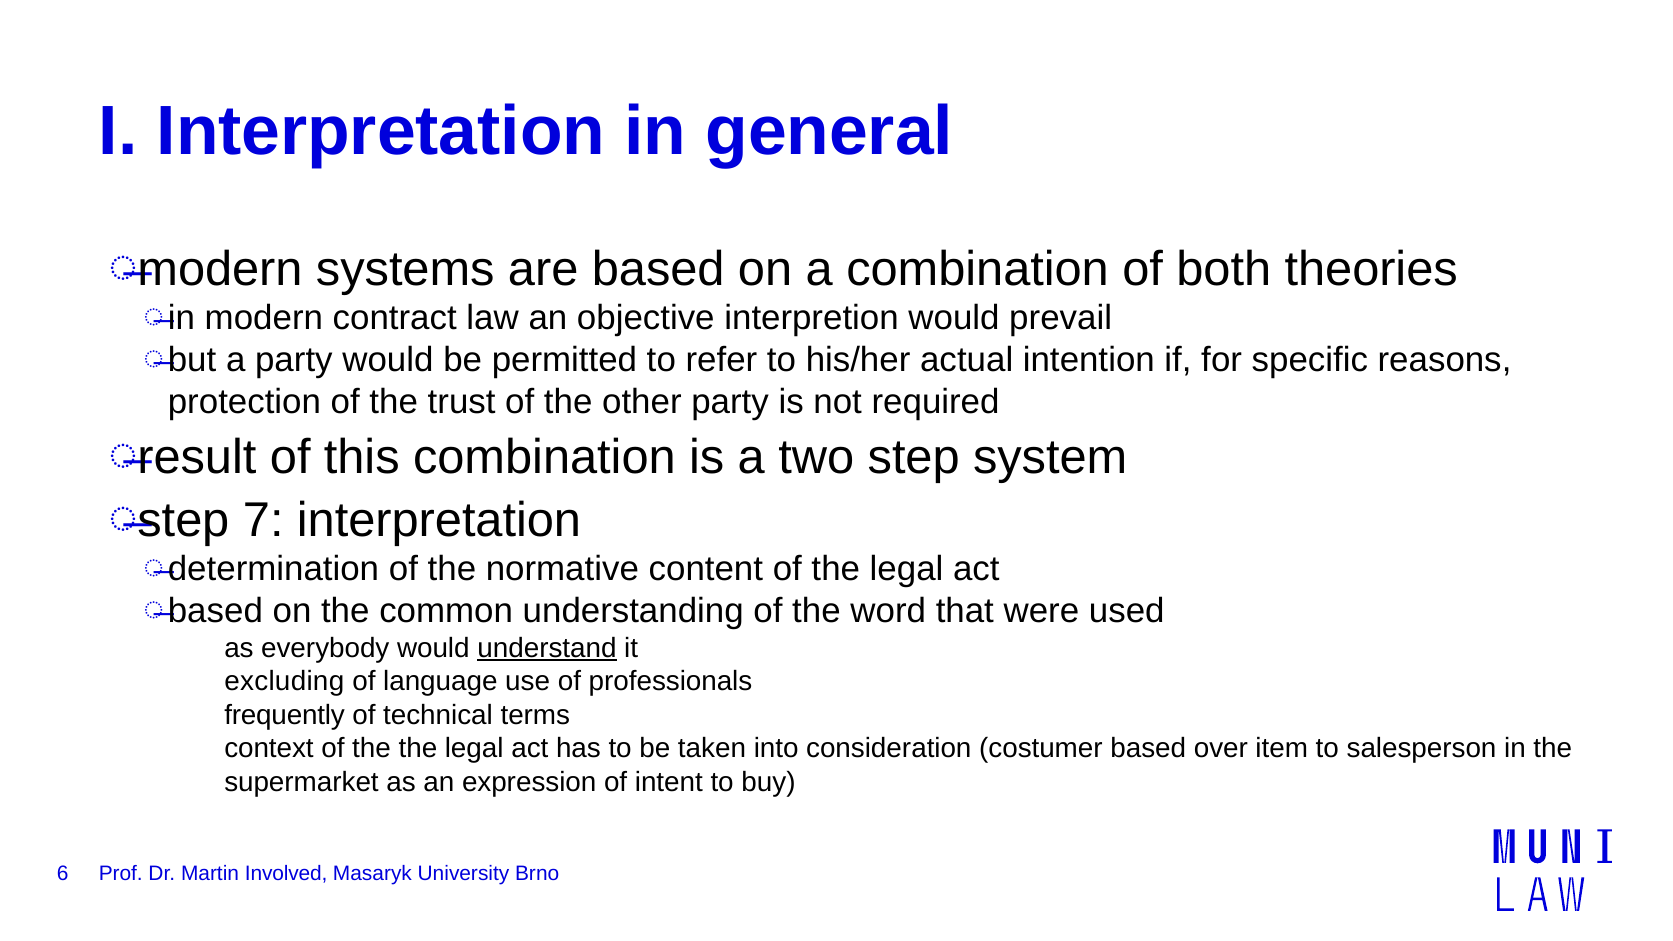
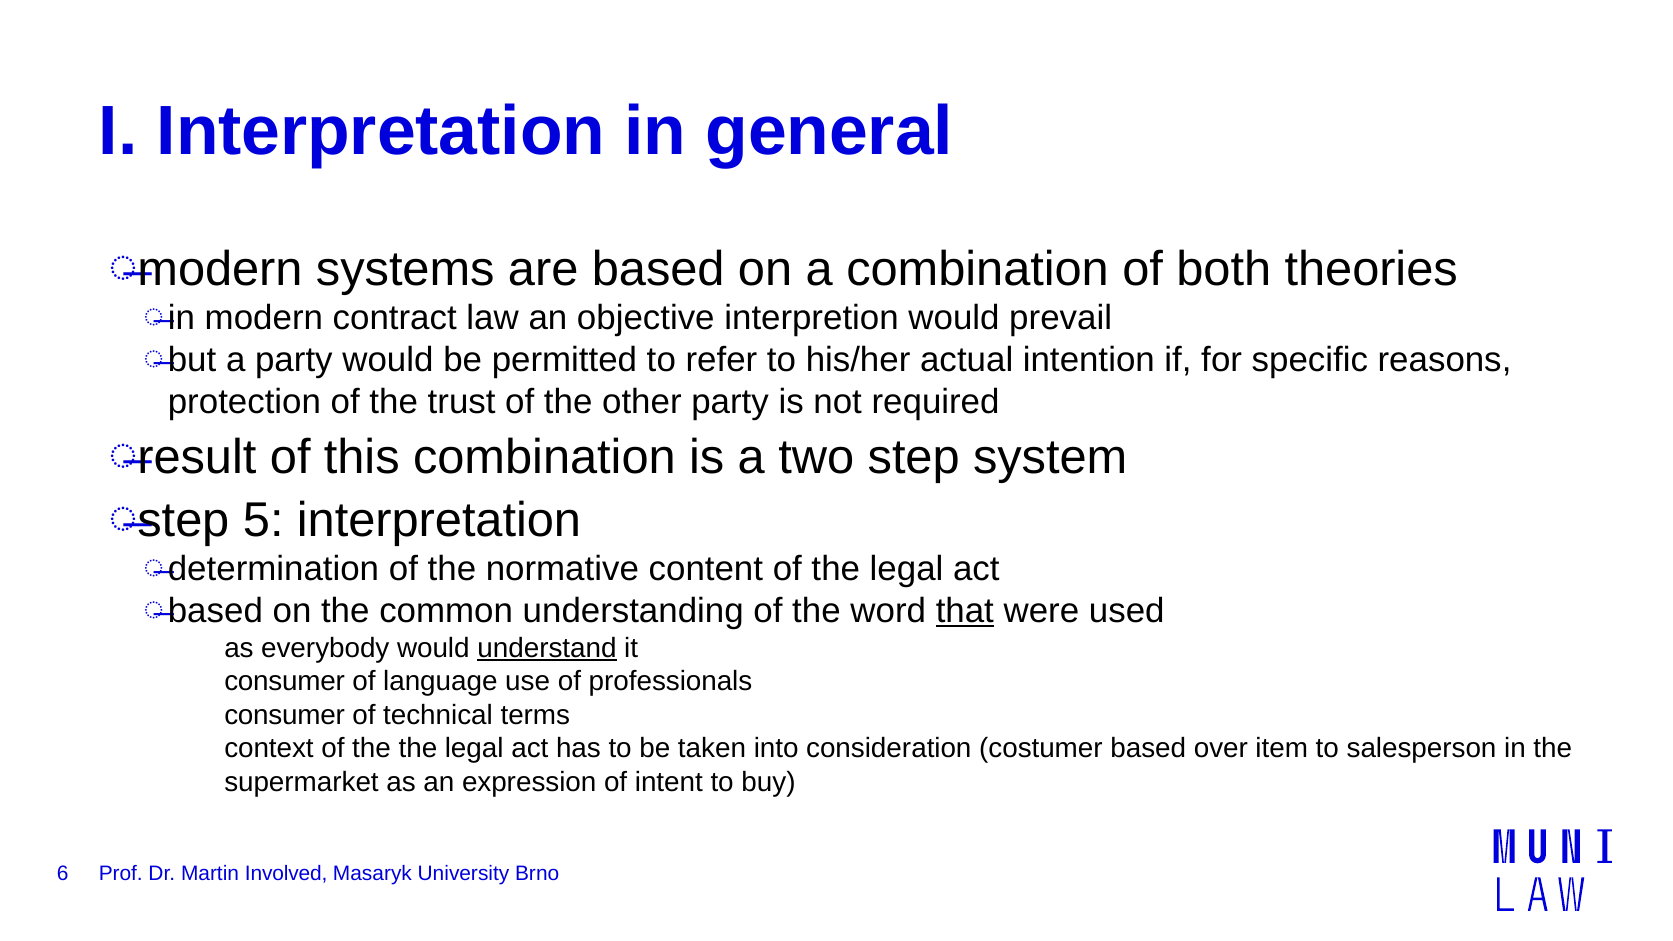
7: 7 -> 5 (263, 520)
that underline: none -> present (965, 611)
excluding: excluding -> consumer (285, 682)
frequently: frequently -> consumer (285, 715)
